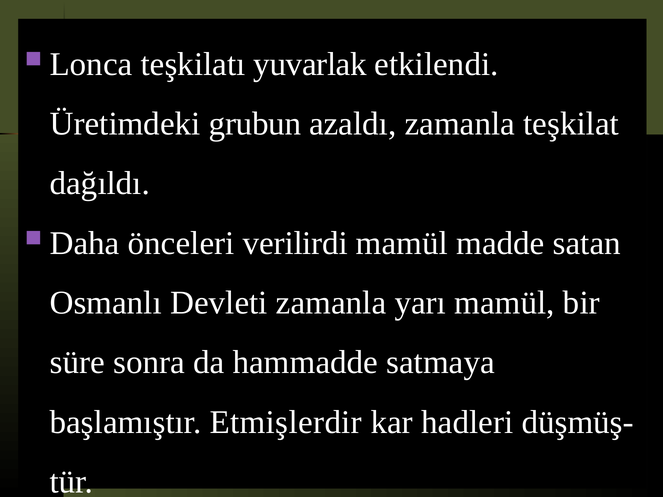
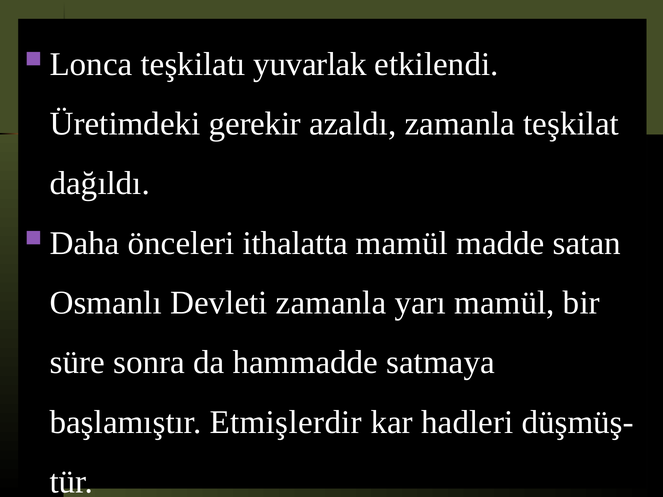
grubun: grubun -> gerekir (255, 124)
verilirdi: verilirdi -> ithalatta (295, 243)
